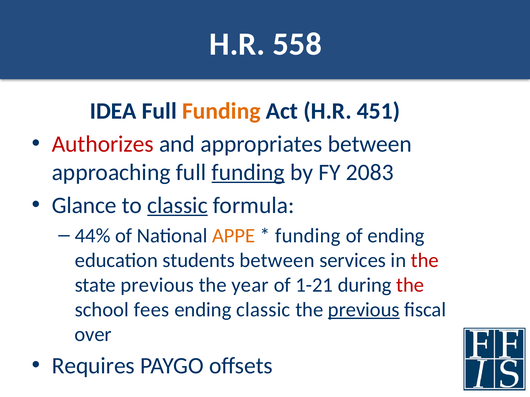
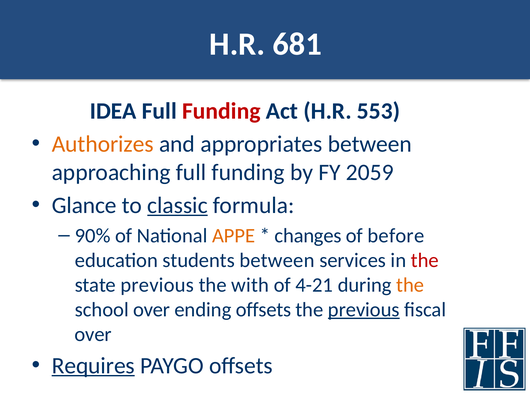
558: 558 -> 681 (297, 44)
Funding colour: orange -> red (221, 111)
451: 451 -> 553 (379, 111)
Authorizes colour: red -> orange (103, 144)
funding underline: present -> none (248, 173)
2083: 2083 -> 2059 (370, 173)
44%: 44% -> 90% (93, 236)
funding: funding -> changes (308, 236)
of ending: ending -> before (396, 236)
year: year -> with (250, 285)
1-21: 1-21 -> 4-21 (314, 285)
the colour: red -> orange (410, 285)
school fees: fees -> over (152, 310)
ending classic: classic -> offsets (264, 310)
Requires underline: none -> present (93, 366)
